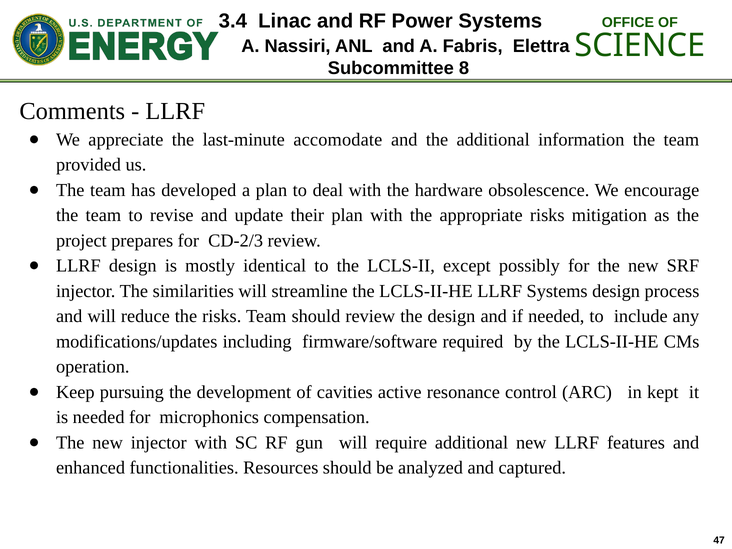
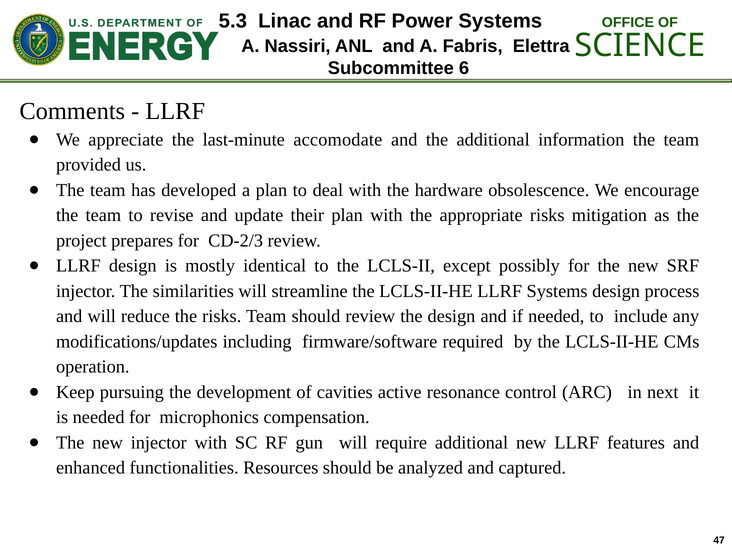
3.4: 3.4 -> 5.3 (233, 21)
8: 8 -> 6 (464, 68)
kept: kept -> next (663, 392)
